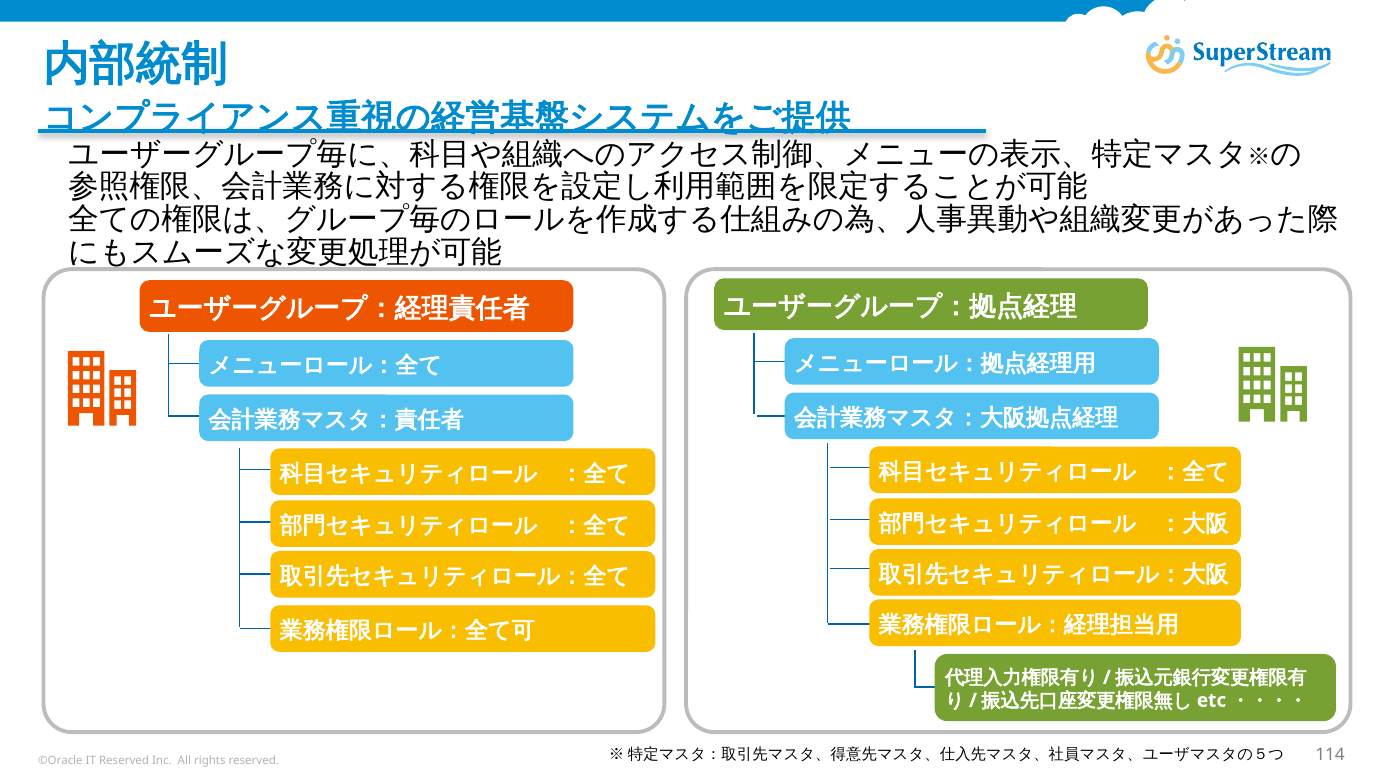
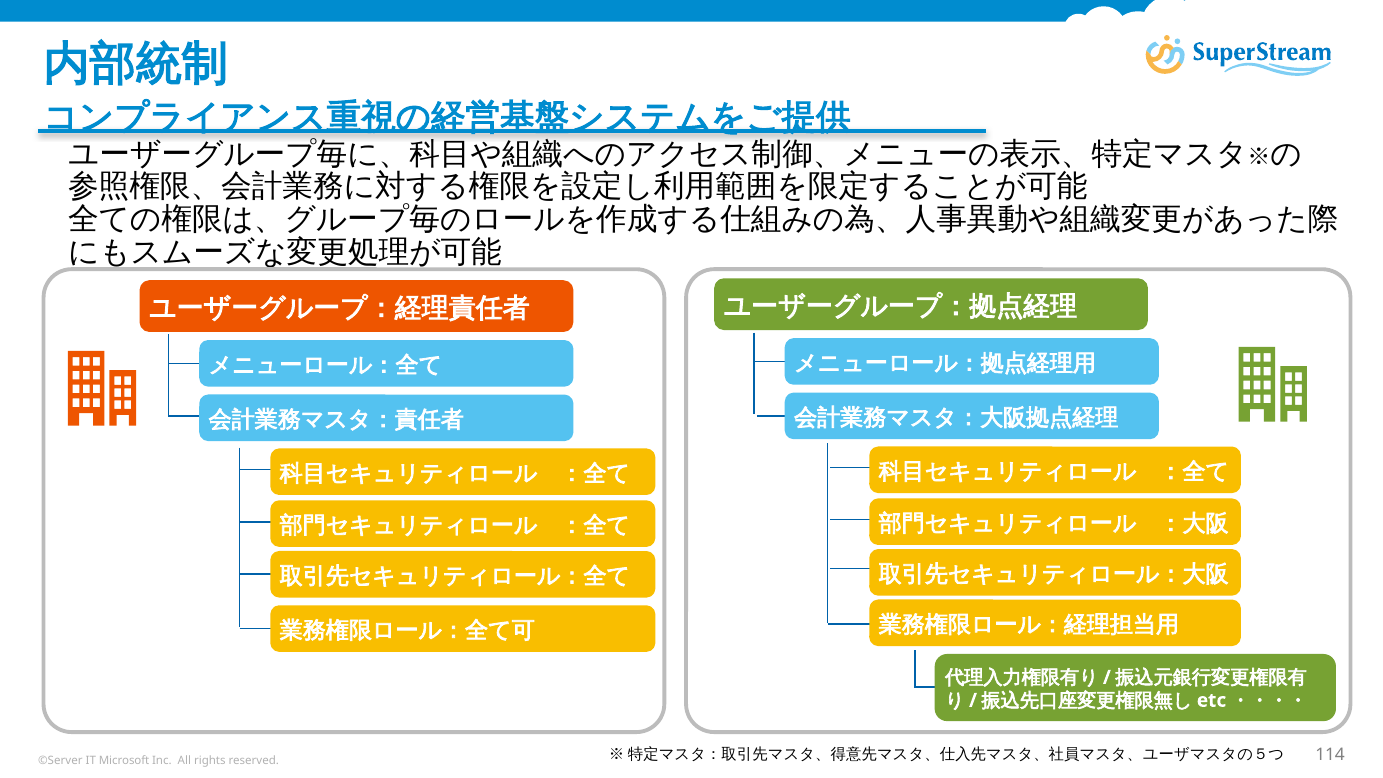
©Oracle: ©Oracle -> ©Server (60, 760)
IT Reserved: Reserved -> Microsoft (124, 760)
